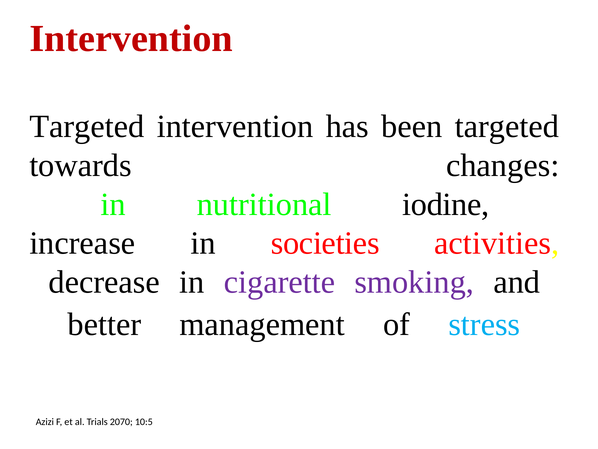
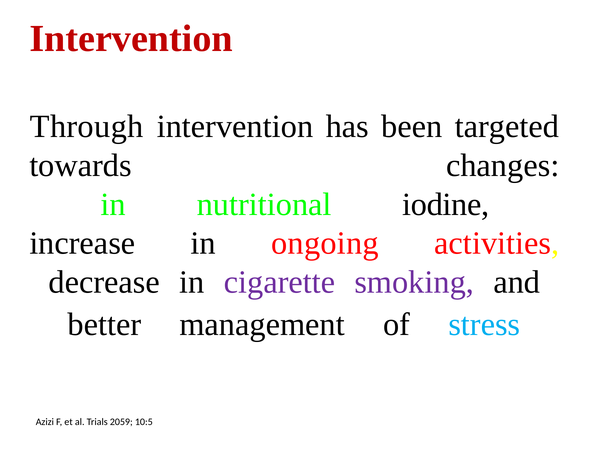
Targeted: Targeted -> Through (87, 126)
societies: societies -> ongoing (325, 243)
2070: 2070 -> 2059 (121, 421)
